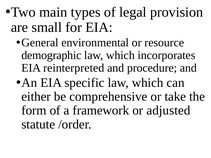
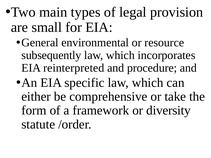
demographic: demographic -> subsequently (51, 55)
adjusted: adjusted -> diversity (169, 111)
